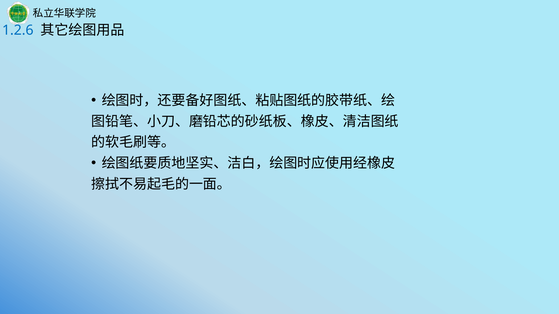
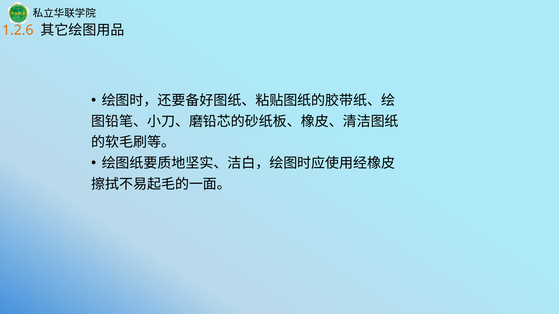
1.2.6 colour: blue -> orange (18, 30)
